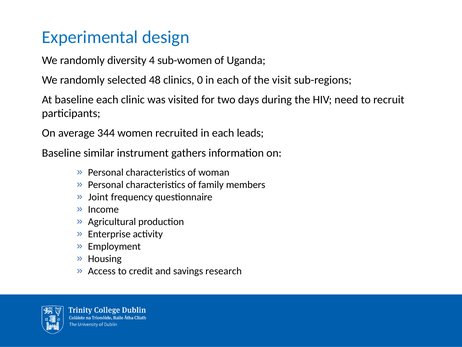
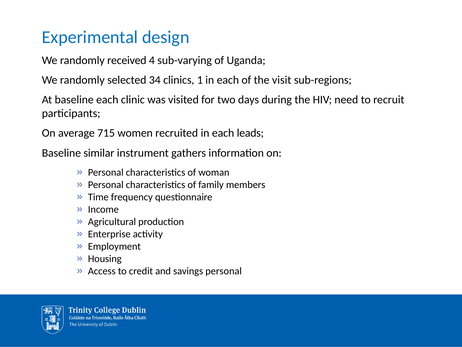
diversity: diversity -> received (127, 60)
sub-women: sub-women -> sub-varying (185, 60)
48: 48 -> 34 (155, 80)
0: 0 -> 1 (200, 80)
344: 344 -> 715 (106, 133)
Joint: Joint -> Time (98, 197)
savings research: research -> personal (224, 271)
